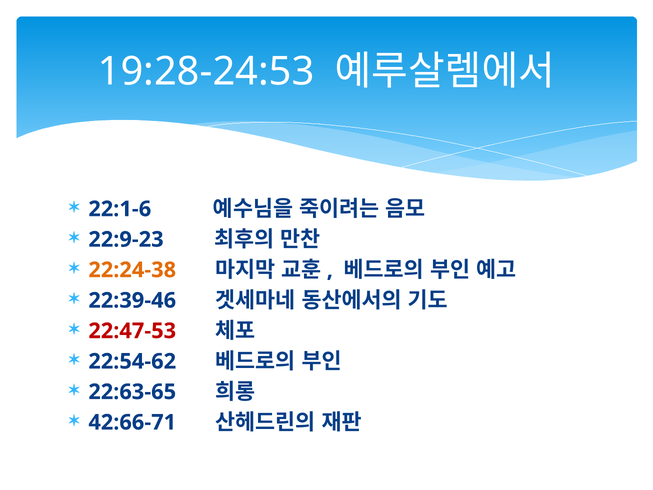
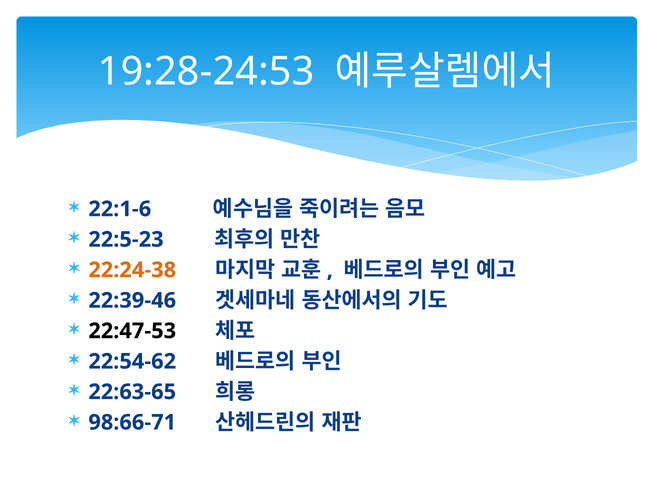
22:9-23: 22:9-23 -> 22:5-23 (126, 239)
22:47-53 colour: red -> black (132, 331)
42:66-71: 42:66-71 -> 98:66-71 (132, 422)
